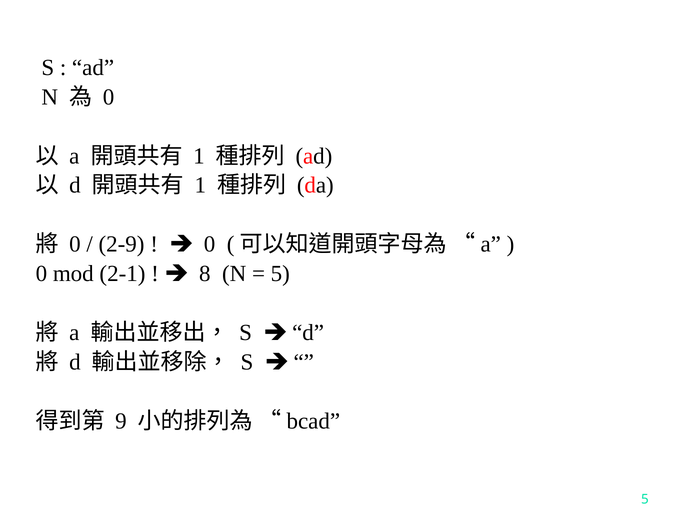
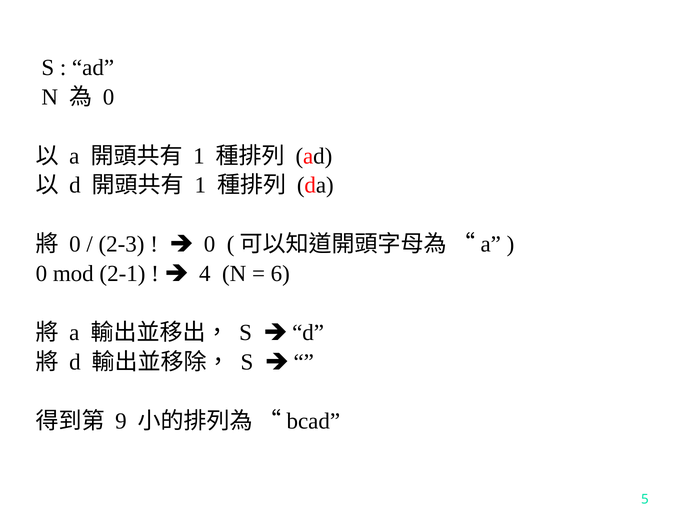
2-9: 2-9 -> 2-3 (122, 244)
8: 8 -> 4 (205, 273)
5: 5 -> 6 (280, 273)
